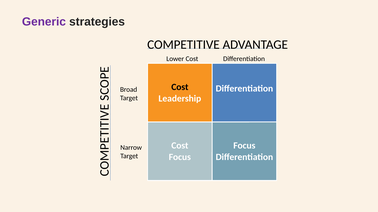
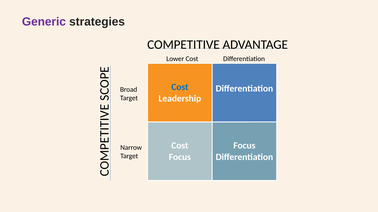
Cost colour: black -> blue (180, 87)
